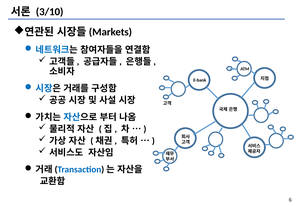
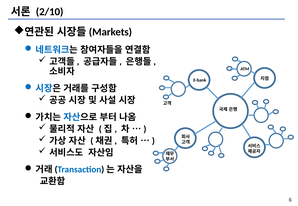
3/10: 3/10 -> 2/10 (50, 12)
